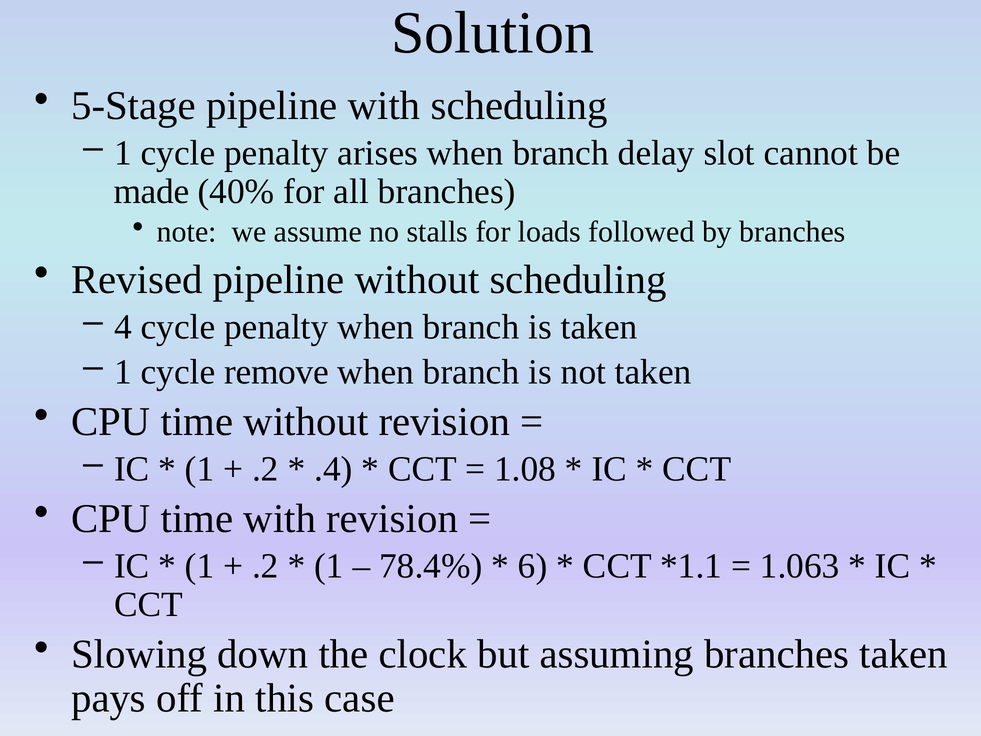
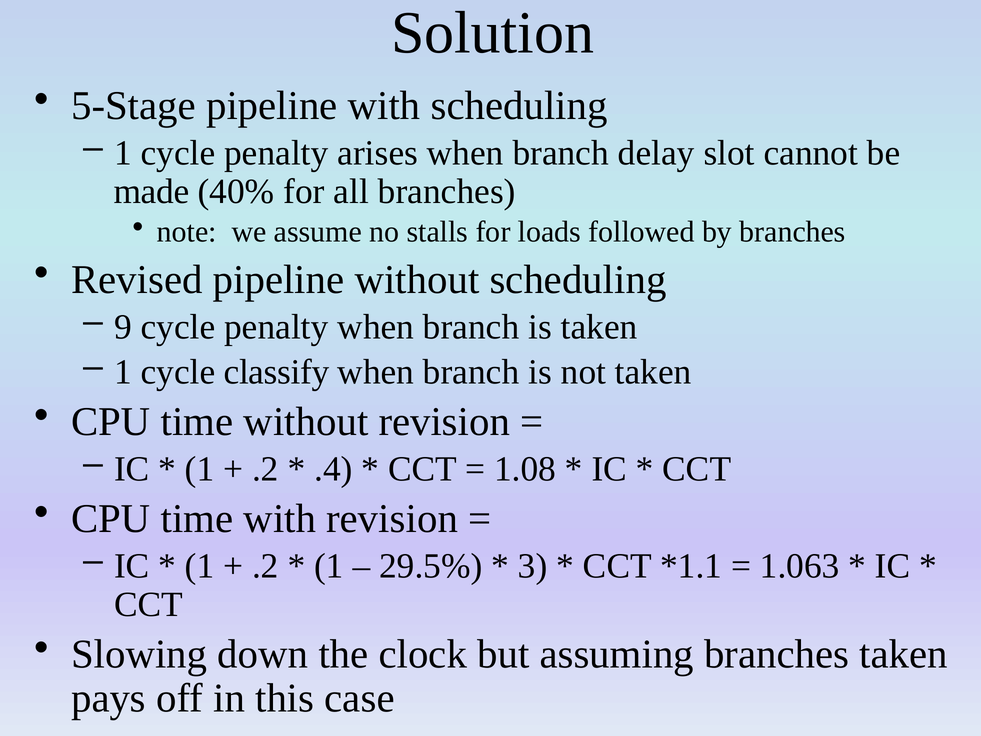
4: 4 -> 9 (123, 327)
remove: remove -> classify (276, 372)
78.4%: 78.4% -> 29.5% (431, 566)
6: 6 -> 3 (533, 566)
